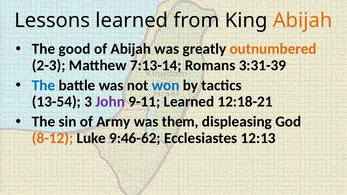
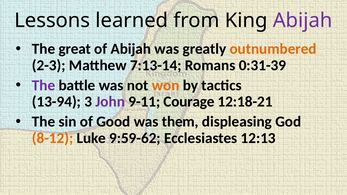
Abijah colour: orange -> purple (303, 21)
good: good -> great (75, 49)
3:31-39: 3:31-39 -> 0:31-39 (262, 65)
The colour: blue -> purple (44, 85)
won colour: blue -> orange (166, 85)
13-54: 13-54 -> 13-94 (56, 102)
9-11 Learned: Learned -> Courage (189, 102)
Army: Army -> Good (113, 122)
9:46-62: 9:46-62 -> 9:59-62 (135, 138)
